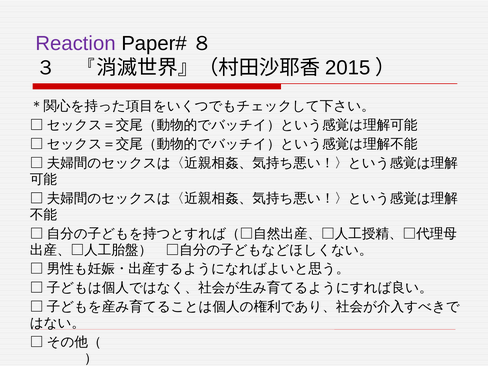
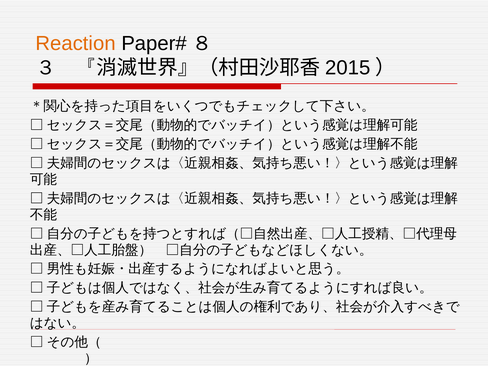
Reaction colour: purple -> orange (76, 44)
